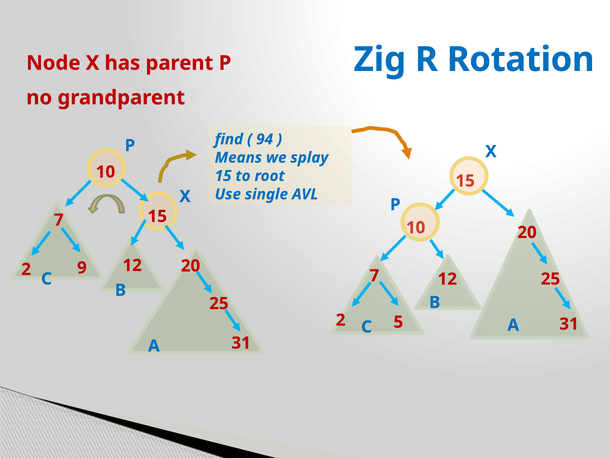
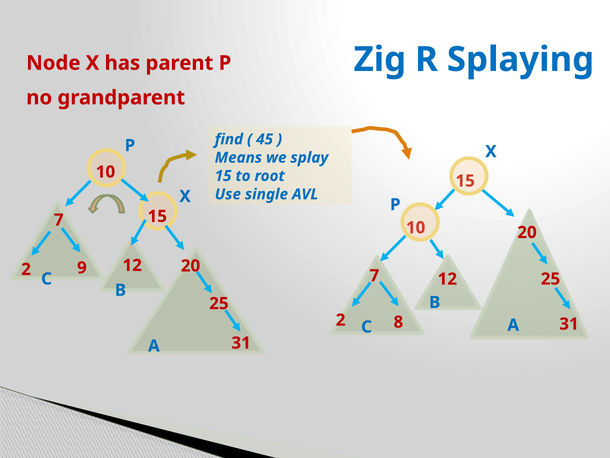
Rotation: Rotation -> Splaying (521, 59)
94: 94 -> 45 (265, 139)
5: 5 -> 8 (398, 322)
